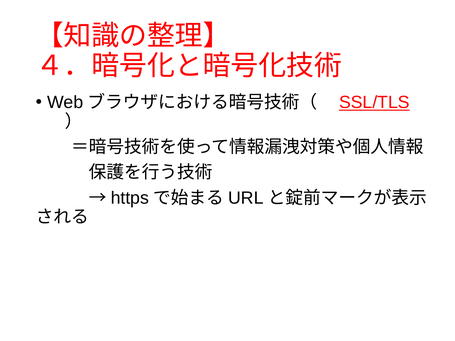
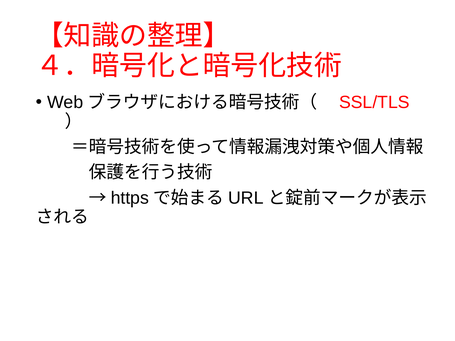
SSL/TLS underline: present -> none (374, 103)
